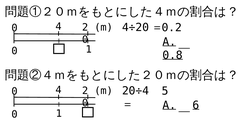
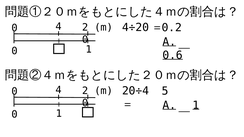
0.8: 0.8 -> 0.6 (173, 55)
A 6: 6 -> 1 (196, 105)
